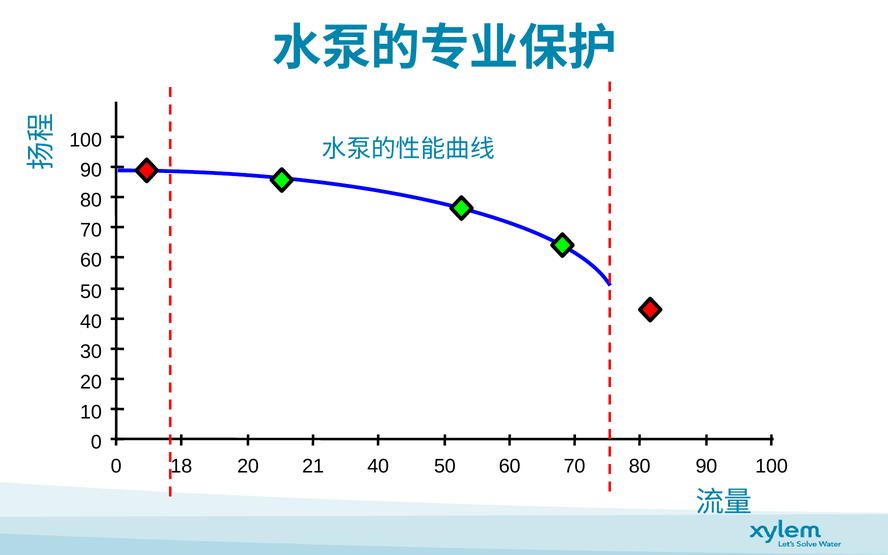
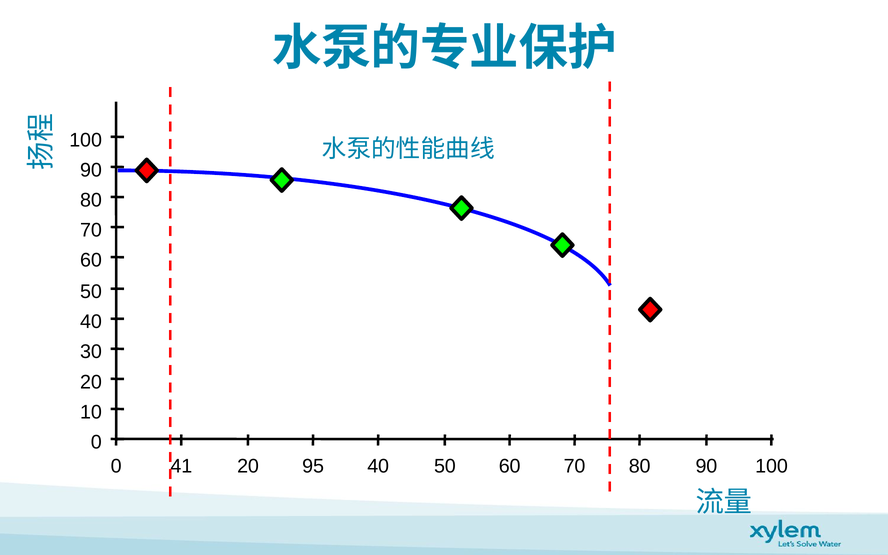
18: 18 -> 41 (181, 466)
21: 21 -> 95 (313, 466)
